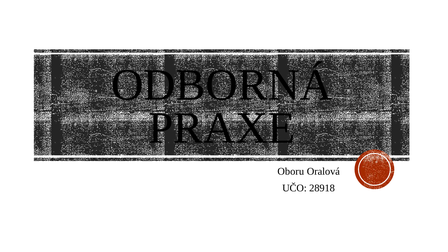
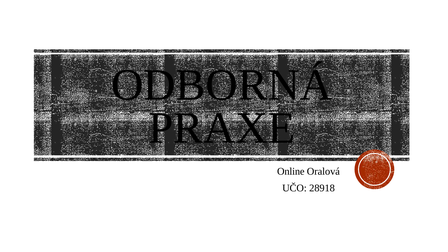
Oboru: Oboru -> Online (291, 171)
